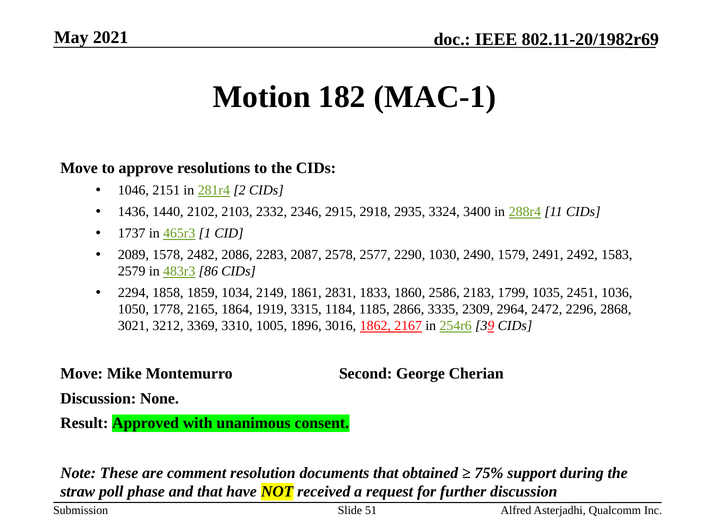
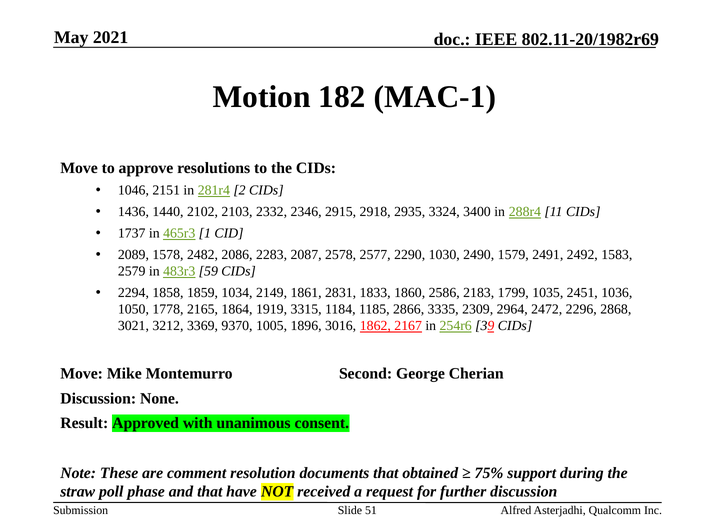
86: 86 -> 59 (208, 271)
3310: 3310 -> 9370 (237, 326)
